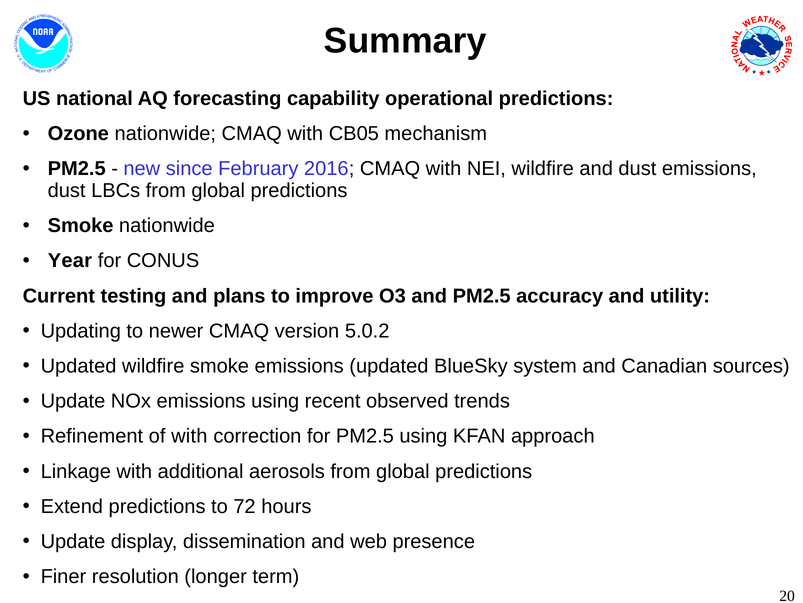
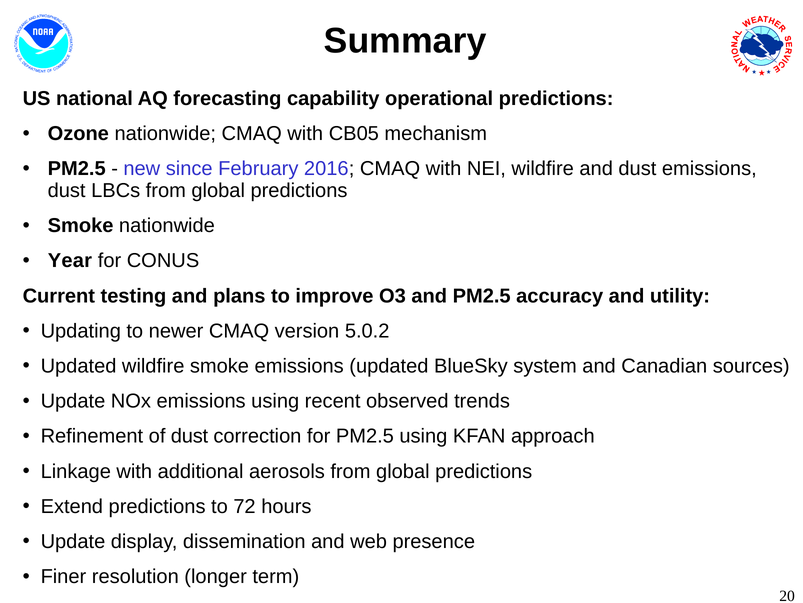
of with: with -> dust (190, 436)
